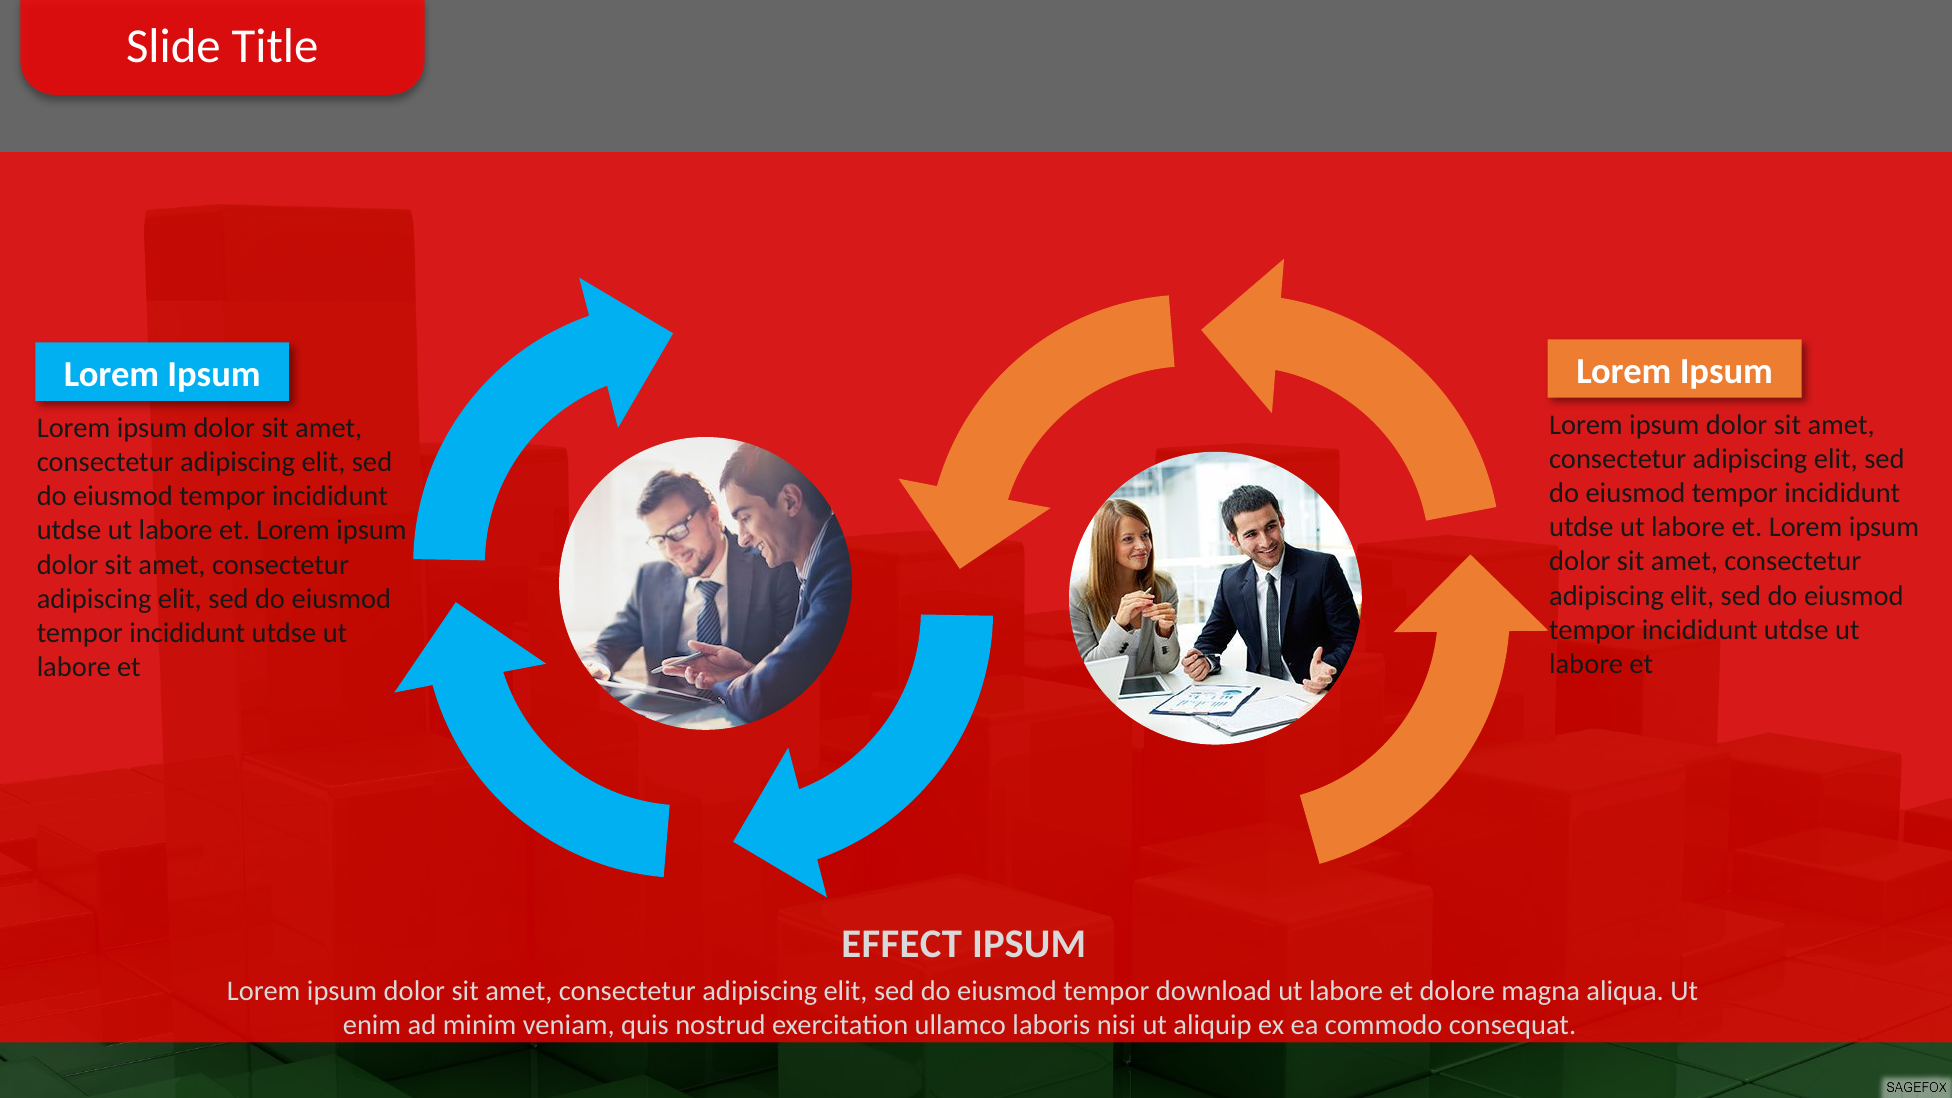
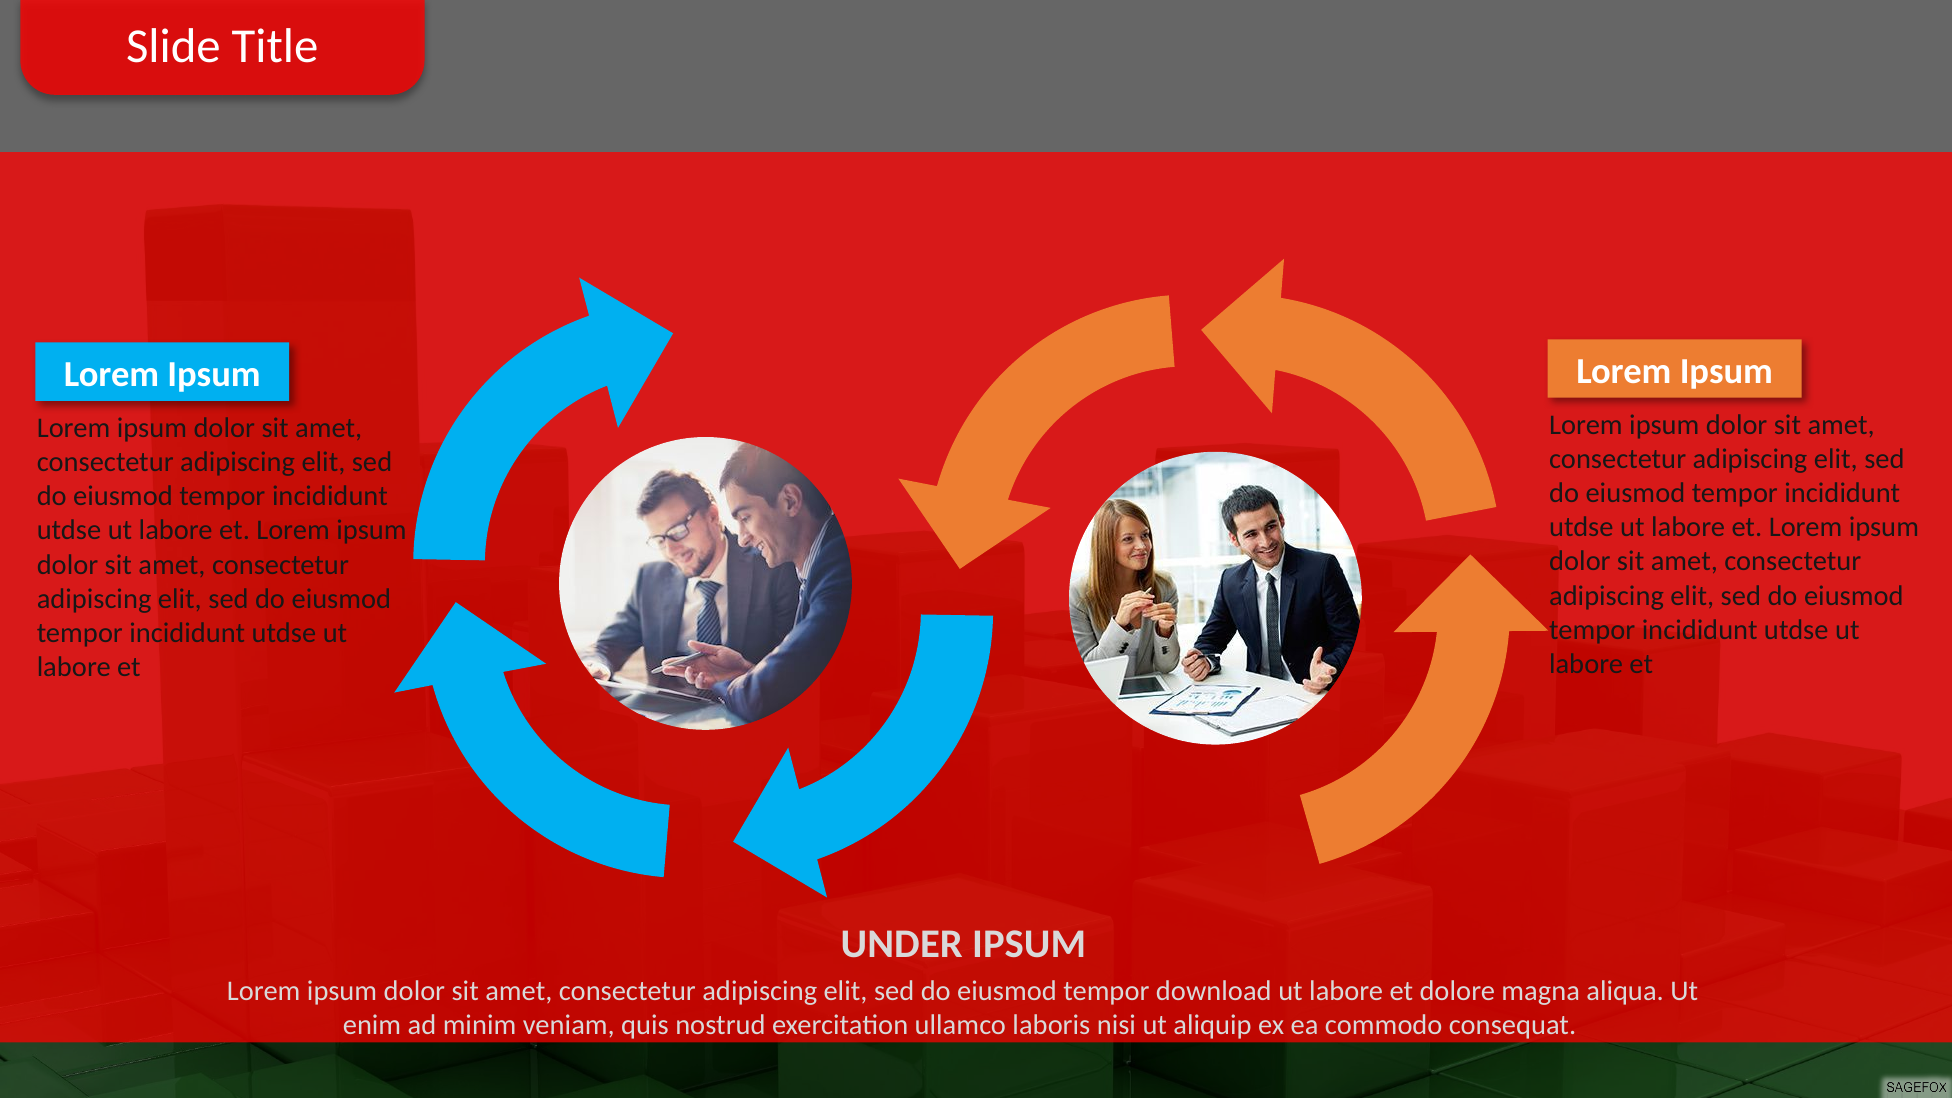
EFFECT: EFFECT -> UNDER (902, 945)
